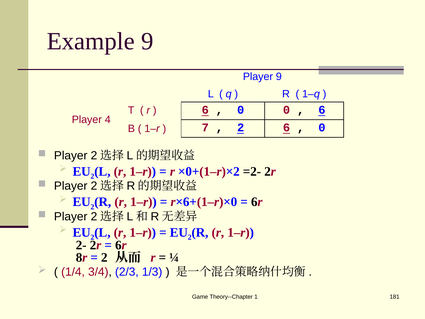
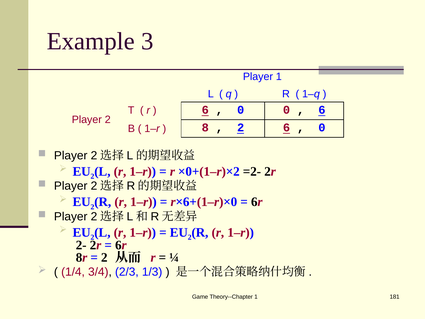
Example 9: 9 -> 3 (147, 41)
Player 9: 9 -> 1 (279, 77)
Player 4: 4 -> 2 (108, 120)
7: 7 -> 8 (205, 128)
